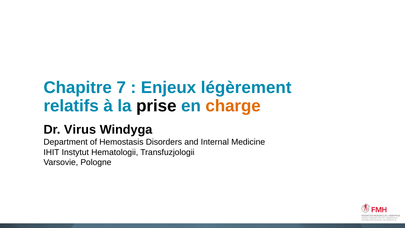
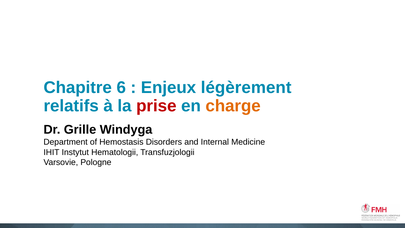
7: 7 -> 6 (121, 88)
prise colour: black -> red (156, 106)
Virus: Virus -> Grille (80, 130)
